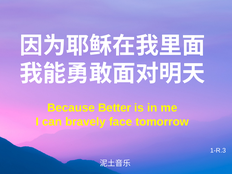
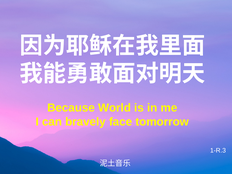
Better: Better -> World (114, 108)
